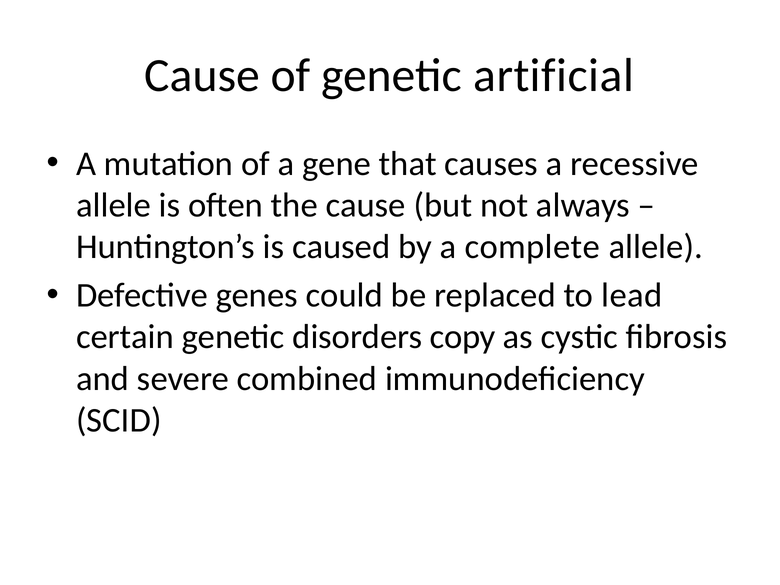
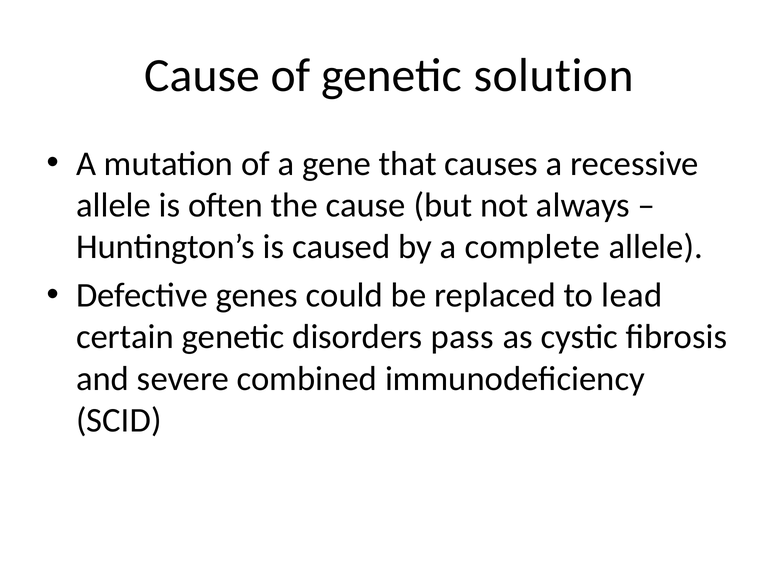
artificial: artificial -> solution (554, 76)
copy: copy -> pass (462, 337)
